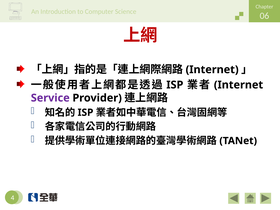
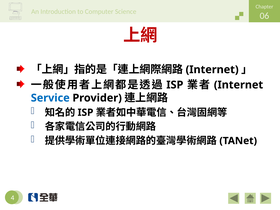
Service colour: purple -> blue (50, 98)
